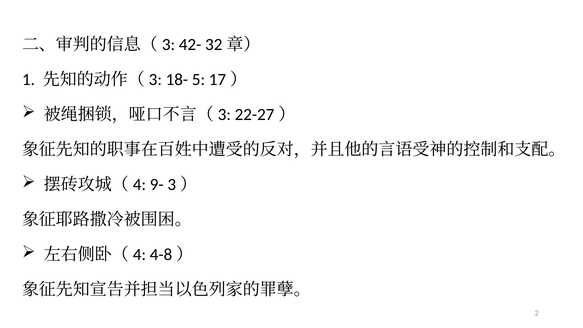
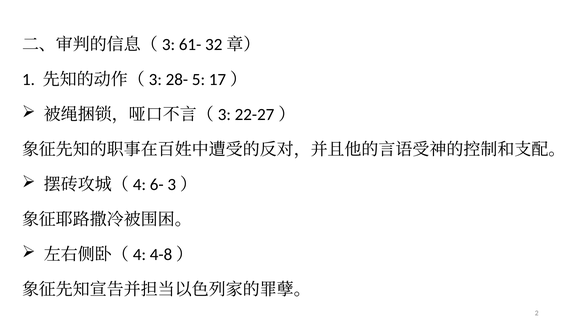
42-: 42- -> 61- (190, 45)
18-: 18- -> 28- (177, 80)
9-: 9- -> 6- (157, 185)
